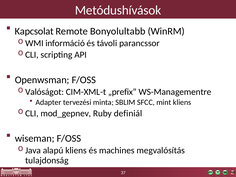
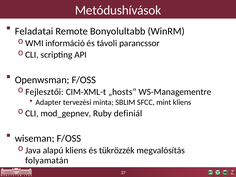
Kapcsolat: Kapcsolat -> Feladatai (34, 31)
Valóságot: Valóságot -> Fejlesztői (45, 92)
„prefix: „prefix -> „hosts (122, 92)
machines: machines -> tükrözzék (117, 150)
tulajdonság: tulajdonság -> folyamatán (47, 160)
